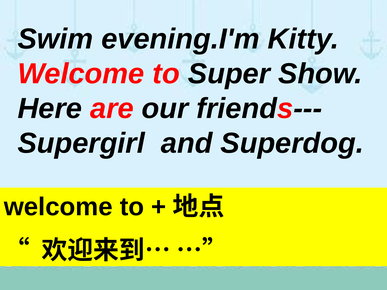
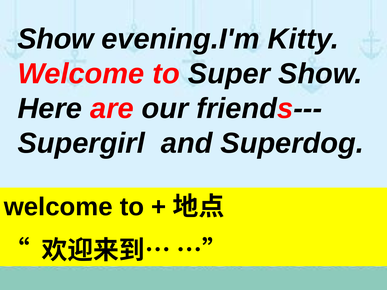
Swim: Swim -> Show (56, 39)
